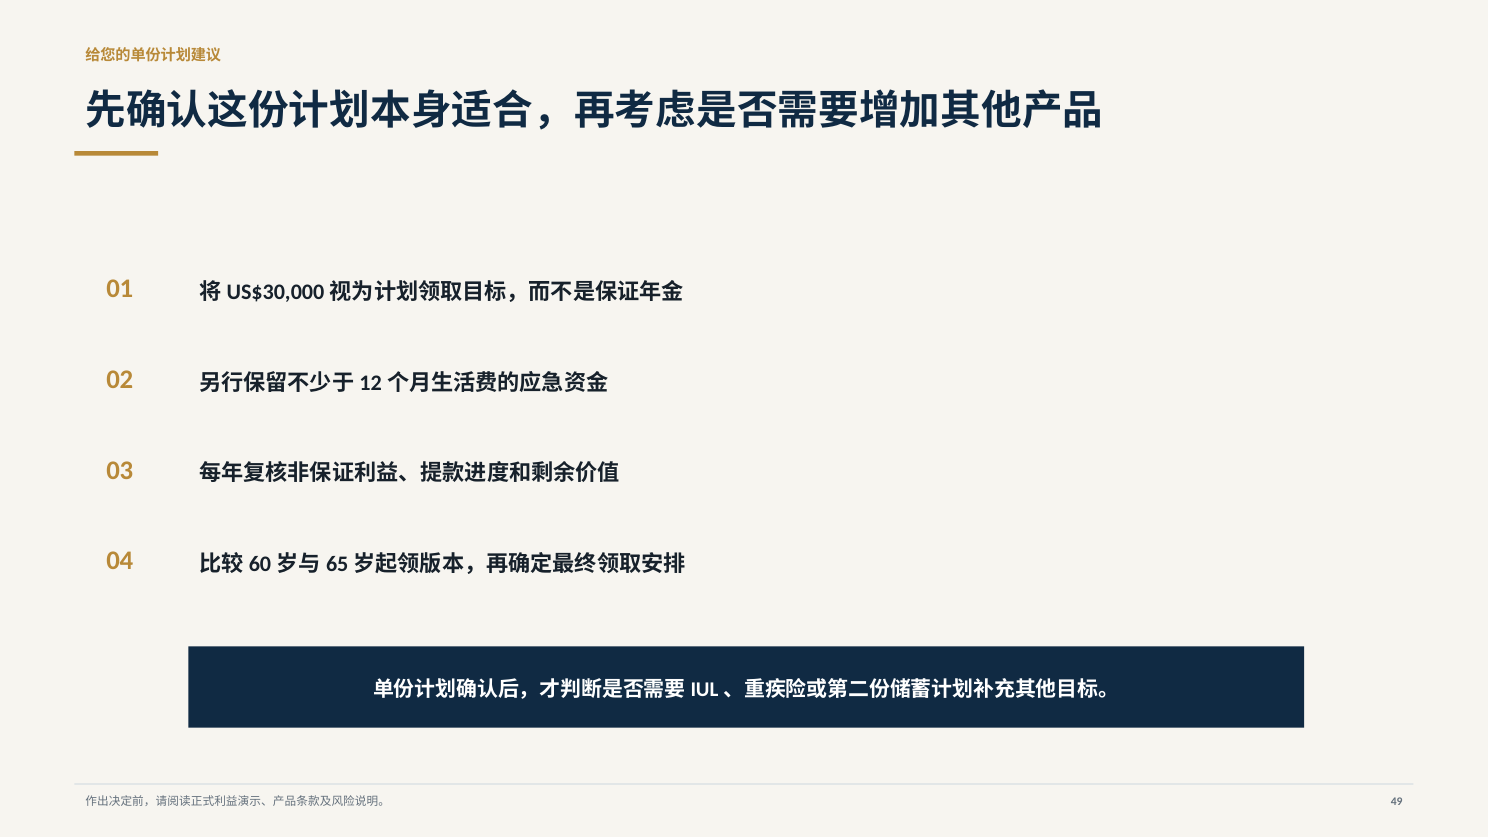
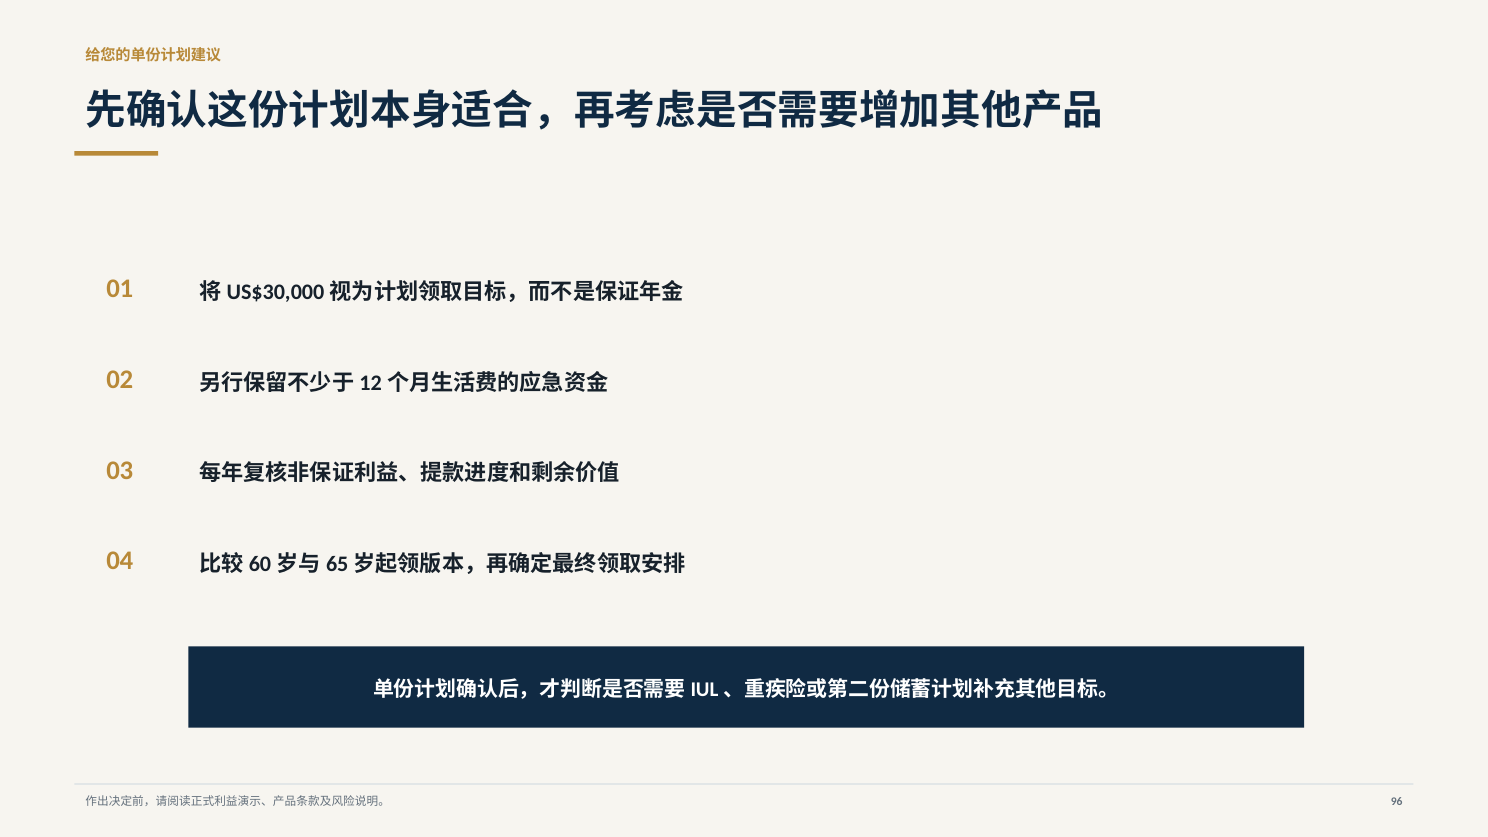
49: 49 -> 96 (1397, 802)
